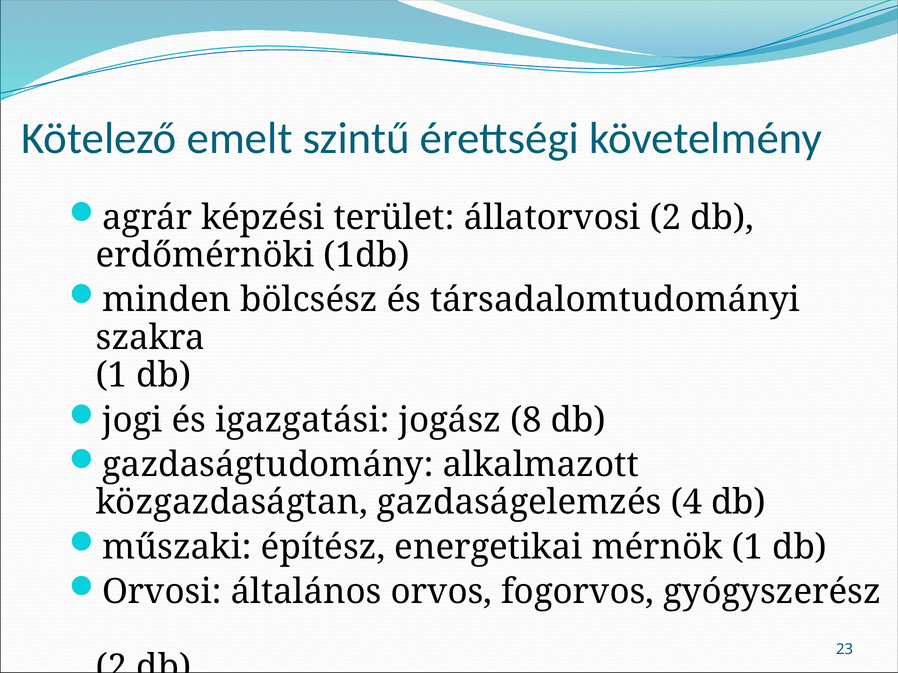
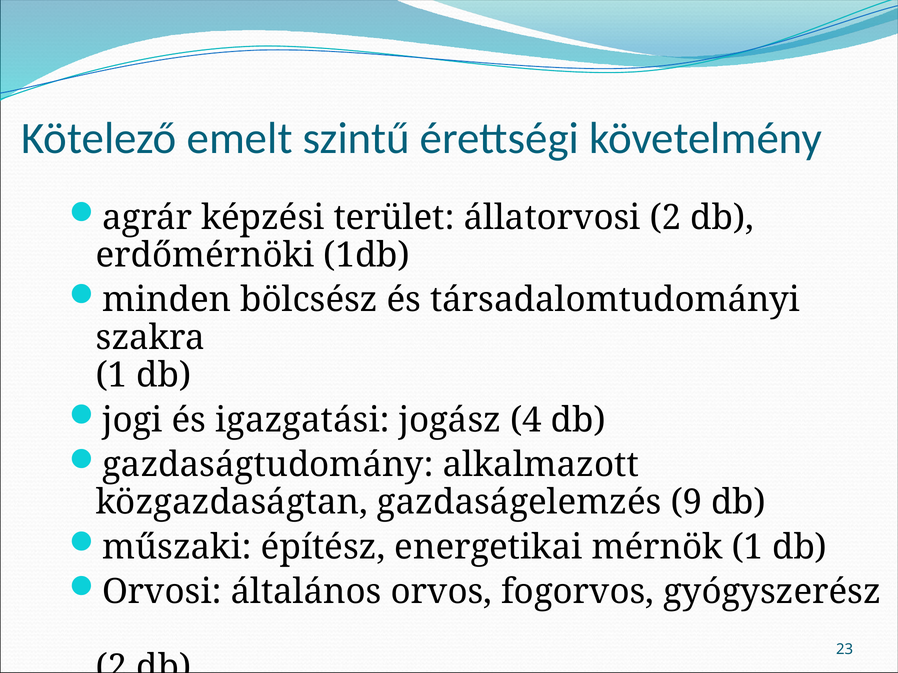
8: 8 -> 4 (526, 420)
4: 4 -> 9 (686, 503)
